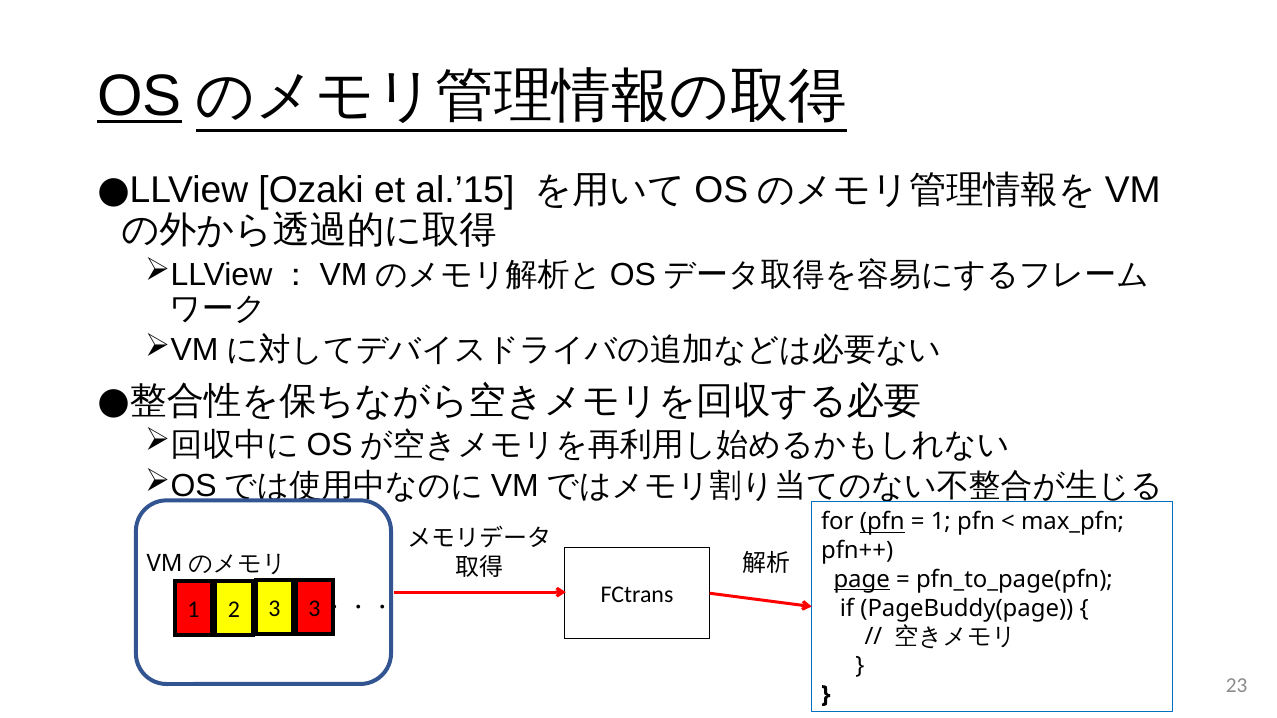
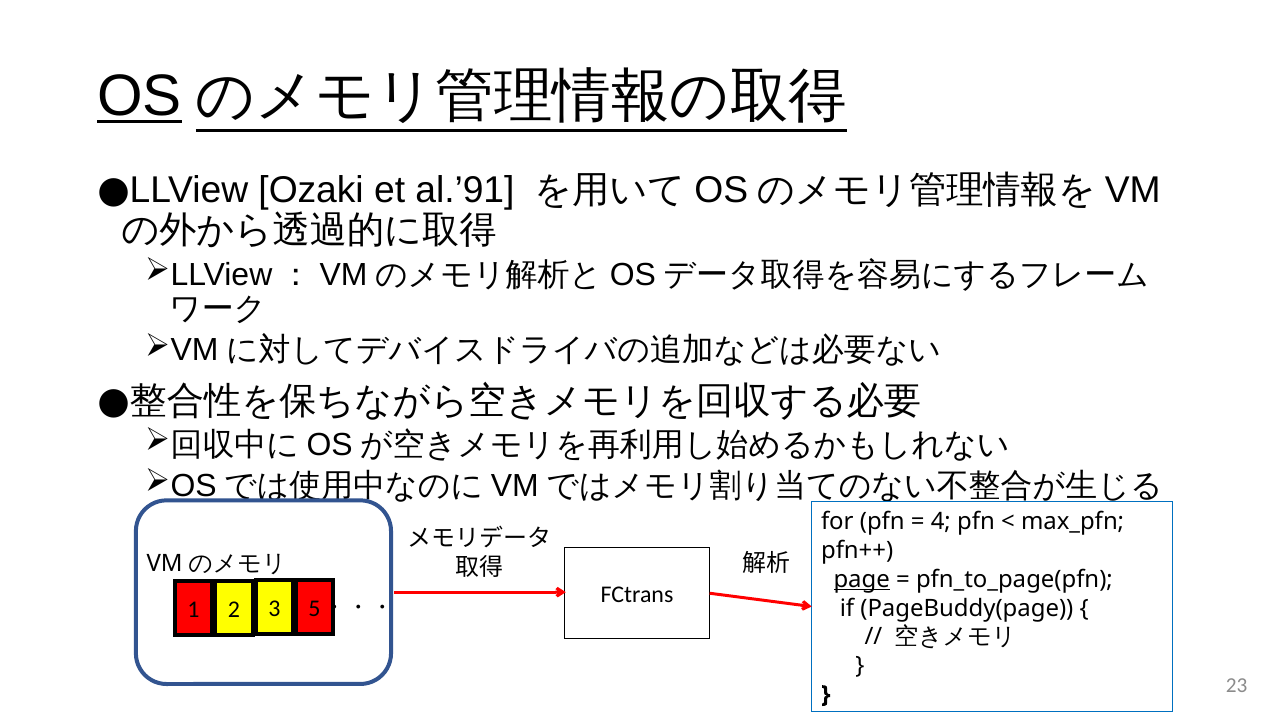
al.’15: al.’15 -> al.’91 (465, 191)
pfn underline: present -> none (882, 522)
1: 1 -> 4 (941, 522)
2 3: 3 -> 5 (314, 609)
